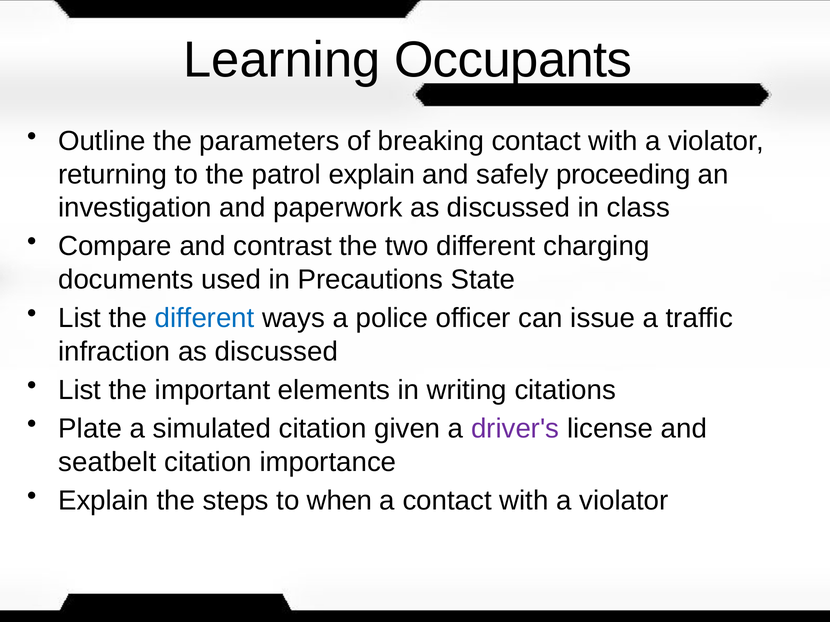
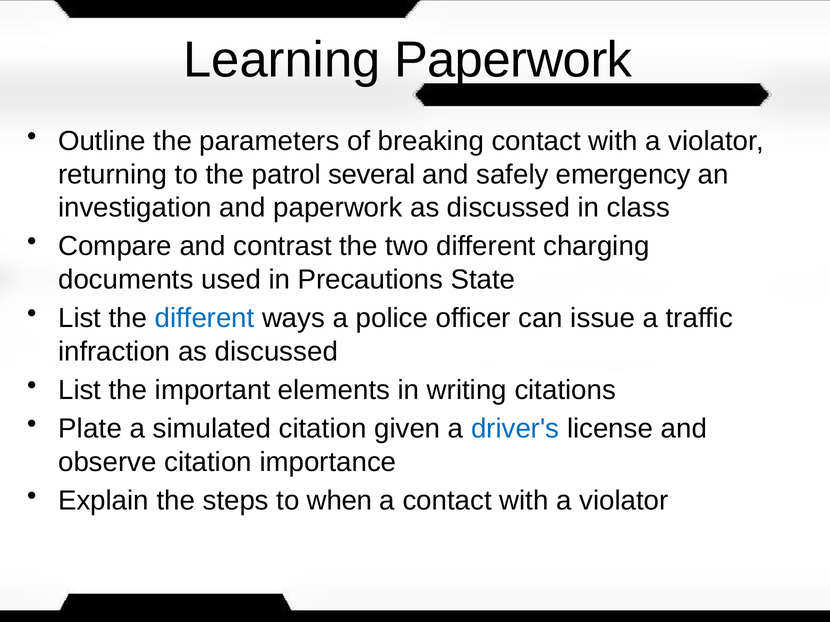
Learning Occupants: Occupants -> Paperwork (513, 60)
patrol explain: explain -> several (372, 175)
proceeding: proceeding -> emergency (623, 175)
driver's colour: purple -> blue (515, 429)
seatbelt: seatbelt -> observe (107, 462)
